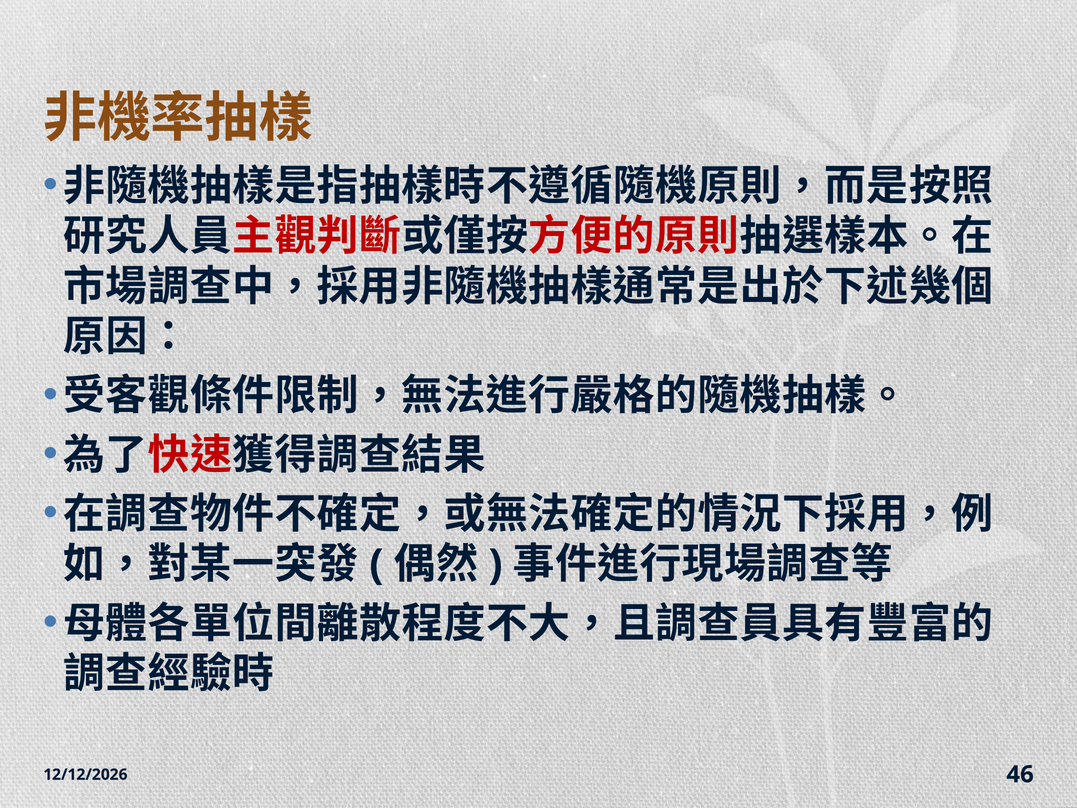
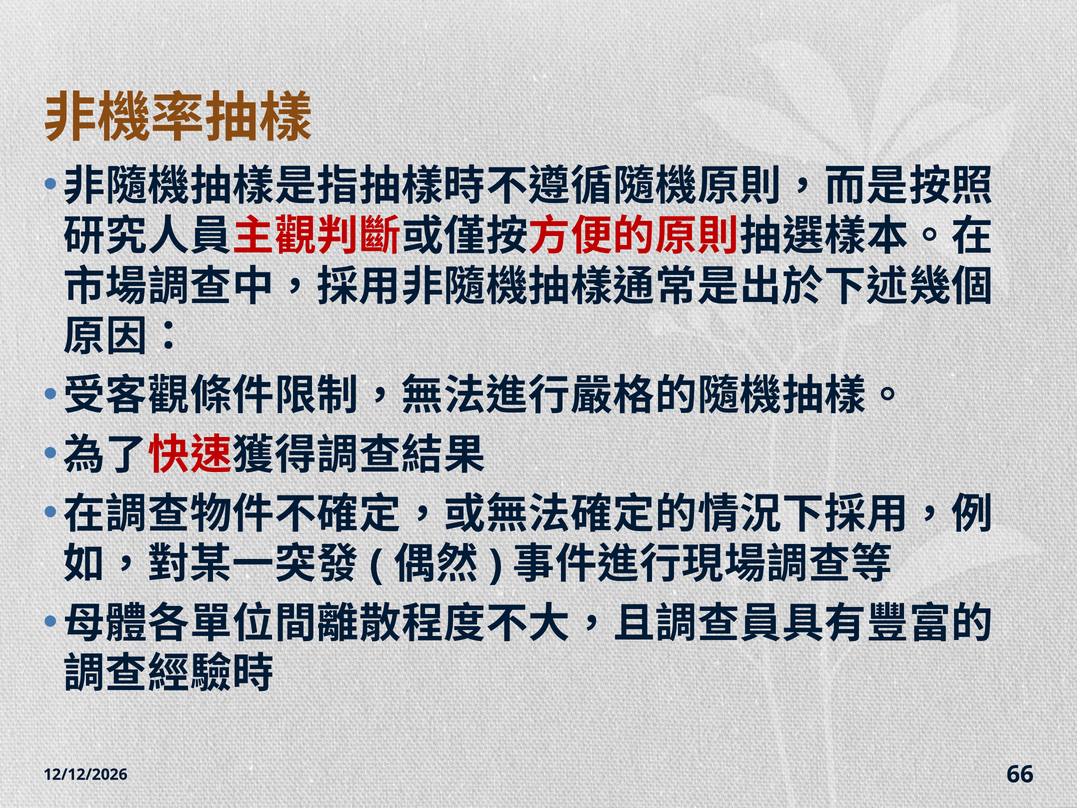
46: 46 -> 66 (1020, 774)
